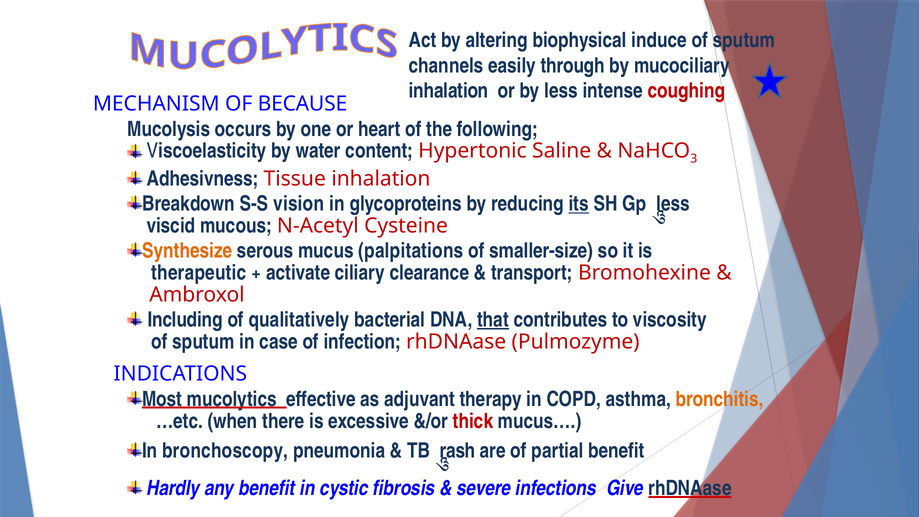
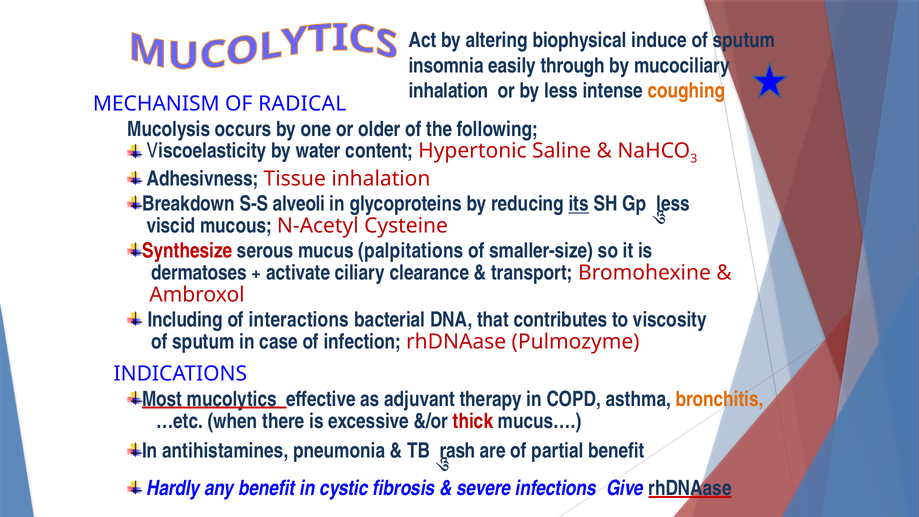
channels: channels -> insomnia (446, 66)
coughing colour: red -> orange (686, 91)
BECAUSE: BECAUSE -> RADICAL (302, 104)
heart: heart -> older (379, 129)
vision: vision -> alveoli (299, 204)
Synthesize colour: orange -> red (187, 251)
therapeutic: therapeutic -> dermatoses (199, 273)
qualitatively: qualitatively -> interactions (299, 320)
that underline: present -> none (493, 320)
bronchoscopy: bronchoscopy -> antihistamines (225, 451)
